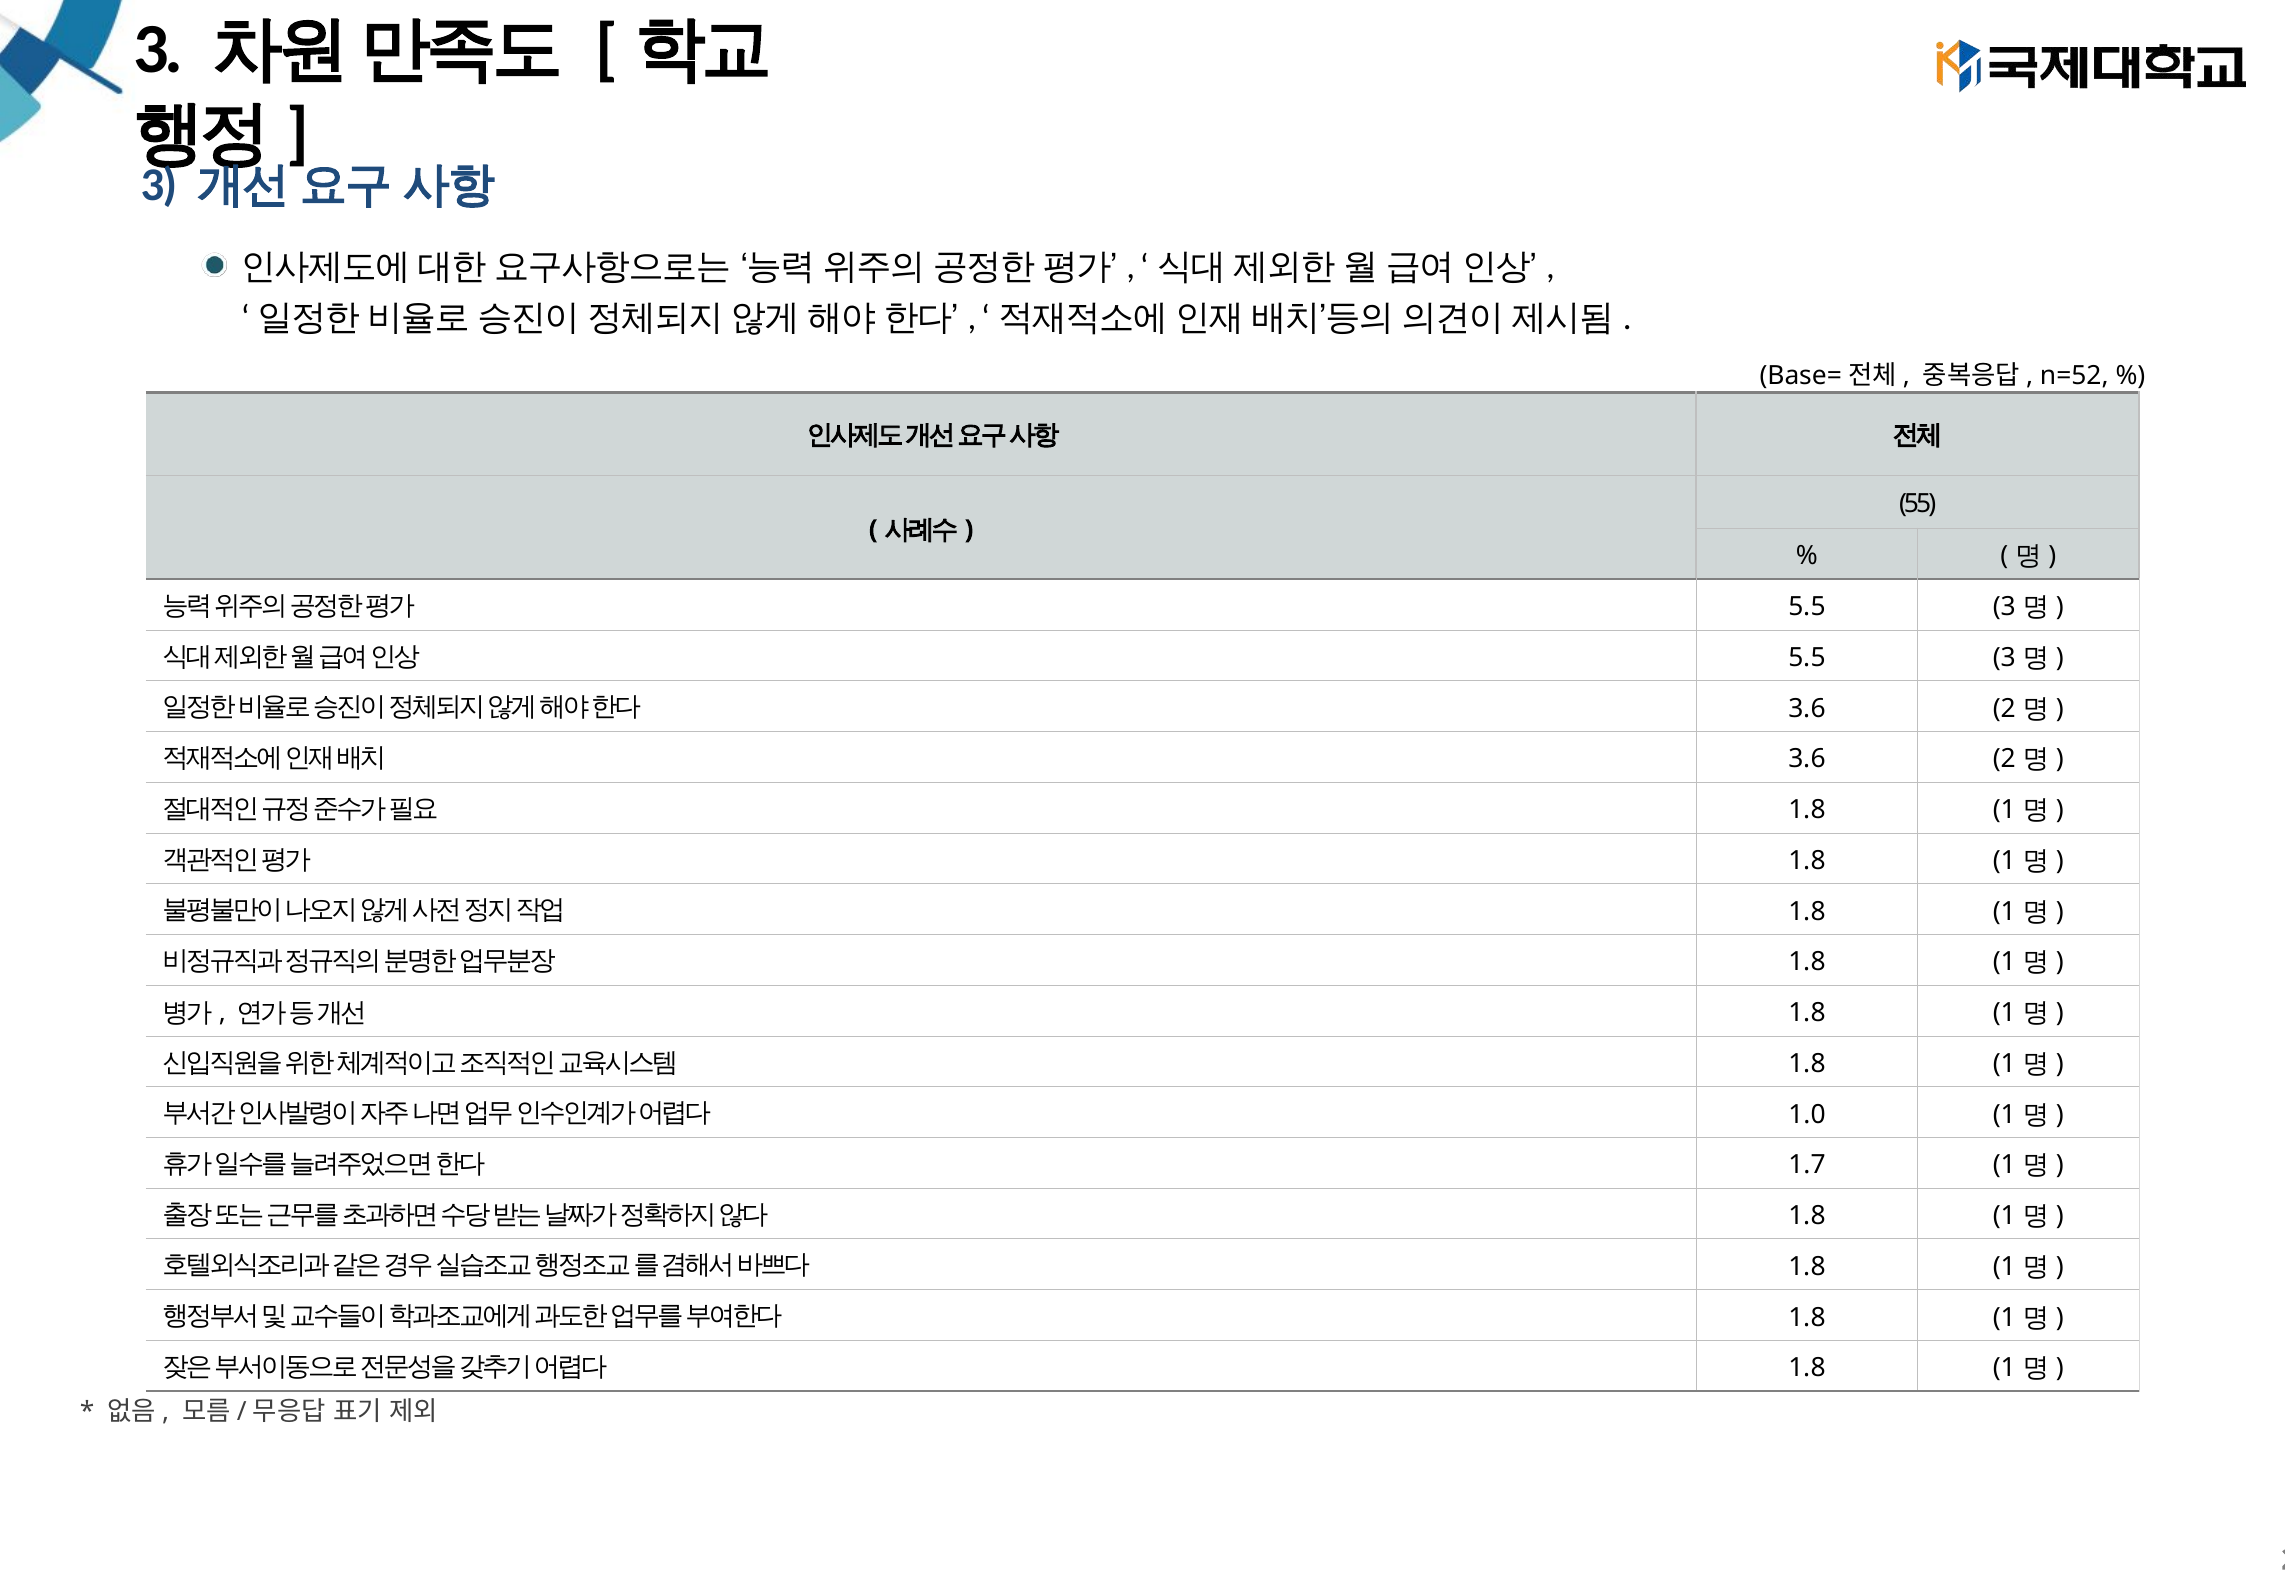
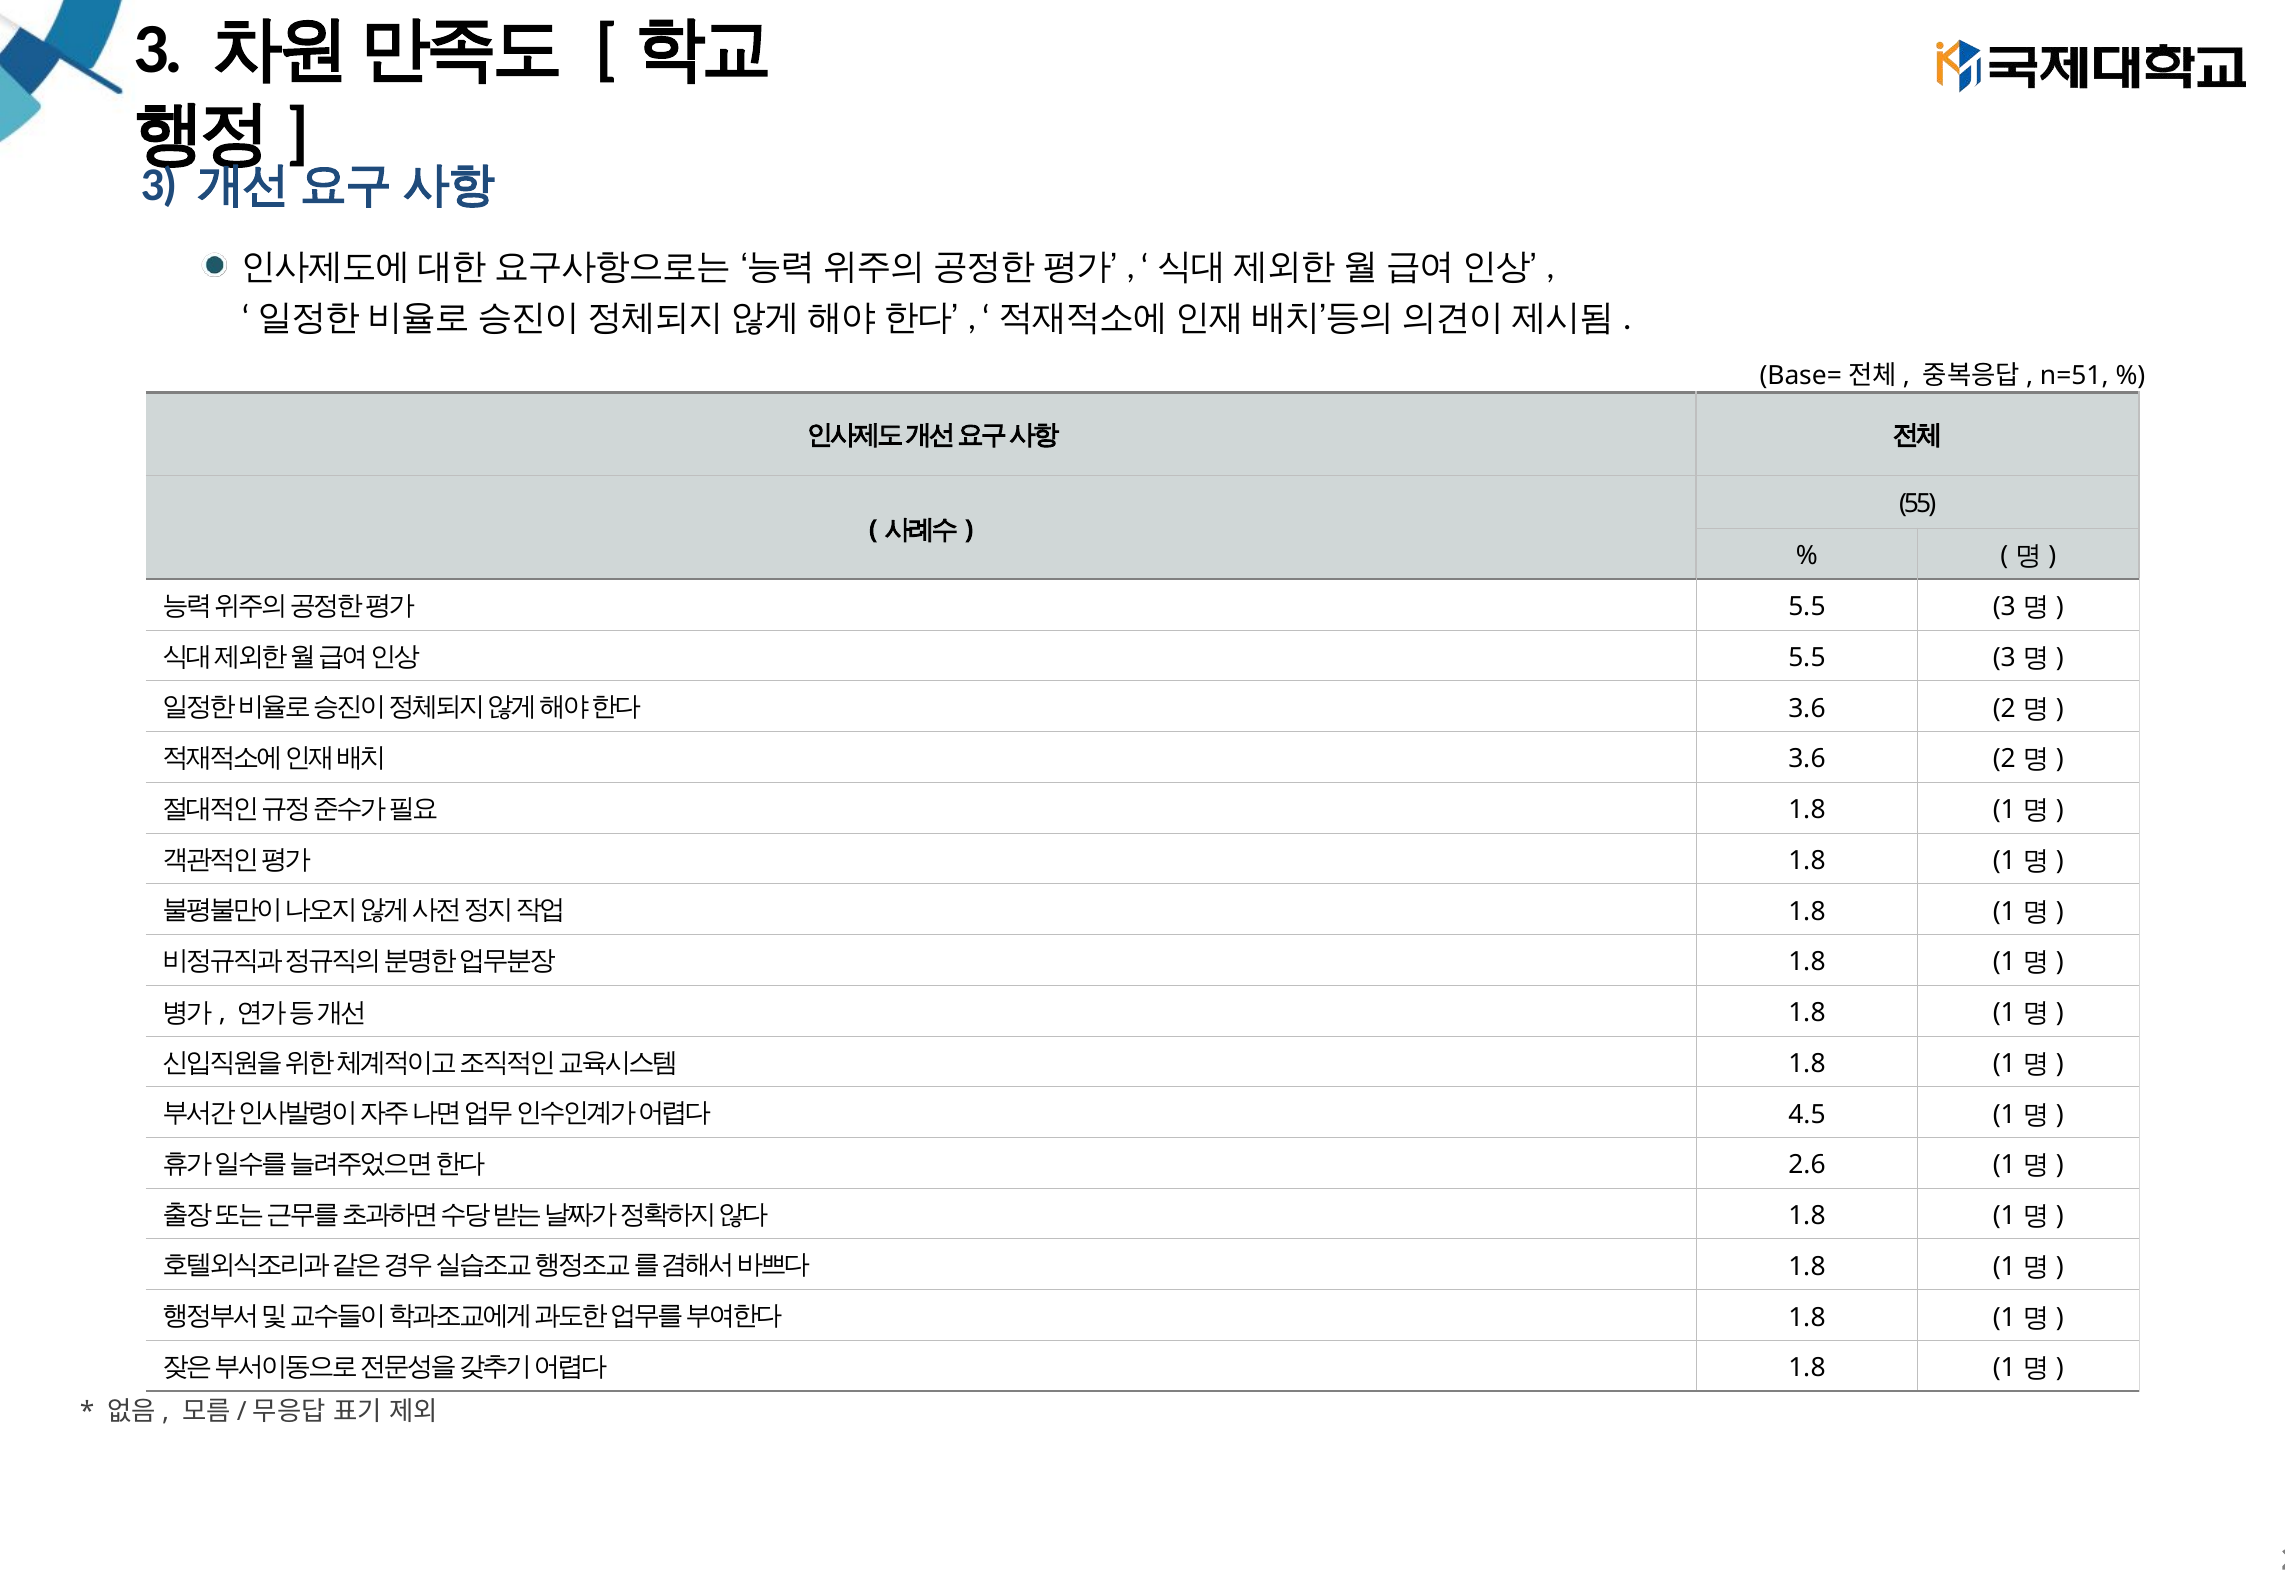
n=52: n=52 -> n=51 (2074, 376)
1.0: 1.0 -> 4.5 (1807, 1114)
1.7: 1.7 -> 2.6 (1807, 1165)
